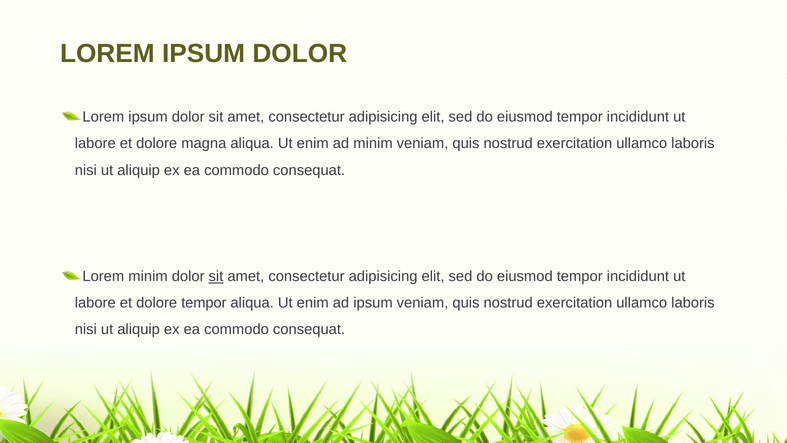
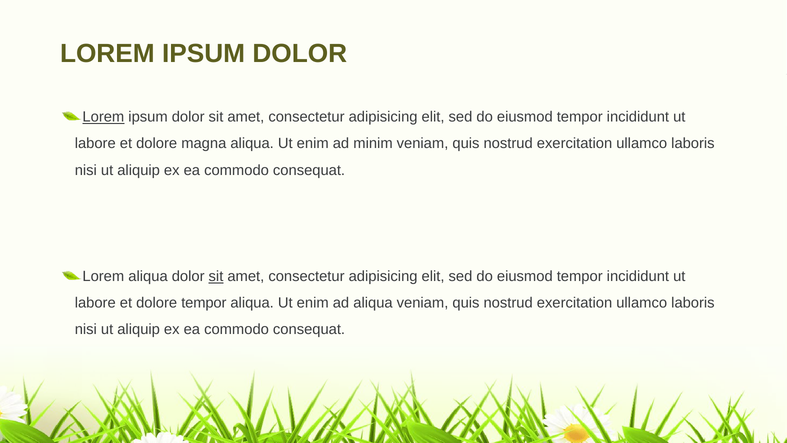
Lorem underline: none -> present (103, 117)
Lorem minim: minim -> aliqua (148, 276)
ad ipsum: ipsum -> aliqua (373, 303)
